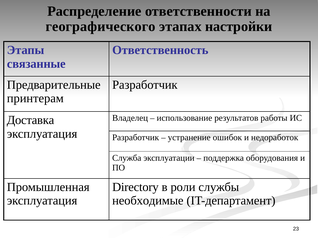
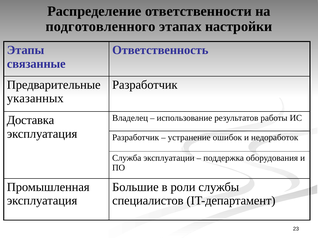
географического: географического -> подготовленного (101, 27)
принтерам: принтерам -> указанных (35, 99)
Directory: Directory -> Большие (135, 187)
необходимые: необходимые -> специалистов (148, 201)
